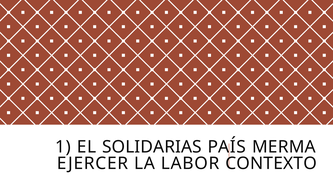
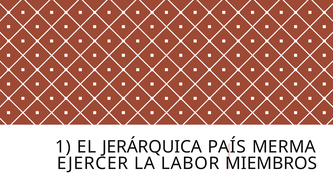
SOLIDARIAS: SOLIDARIAS -> JERÁRQUICA (152, 147)
CONTEXTO: CONTEXTO -> MIEMBROS (271, 164)
